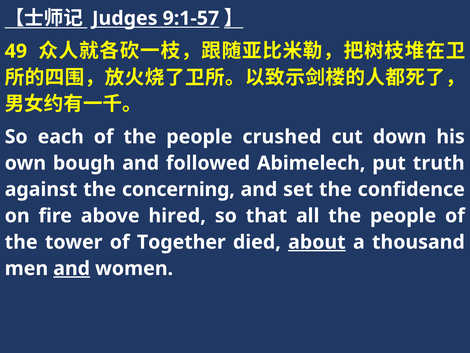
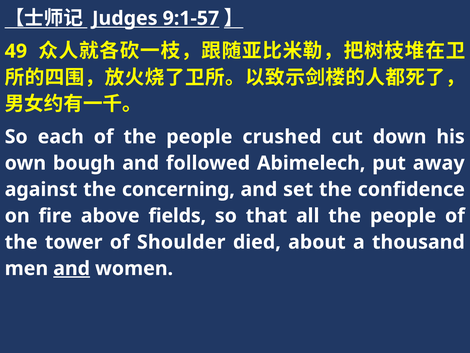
truth: truth -> away (439, 163)
hired: hired -> fields (177, 216)
Together: Together -> Shoulder (181, 242)
about underline: present -> none (317, 242)
